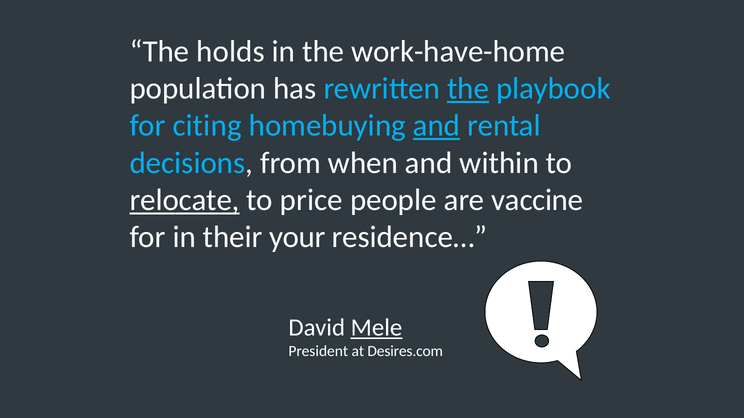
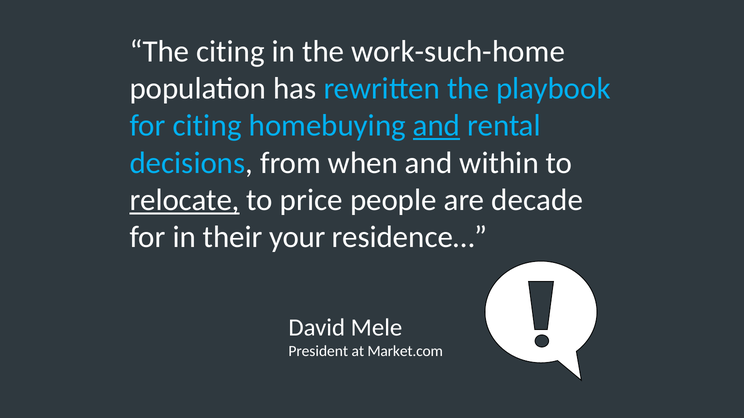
The holds: holds -> citing (231, 52)
work-have-home: work-have-home -> work-such-home (458, 52)
the underline: present -> none (468, 89)
vaccine: vaccine -> decade (537, 200)
Mele underline: present -> none (377, 328)
Desires.com: Desires.com -> Market.com (405, 352)
